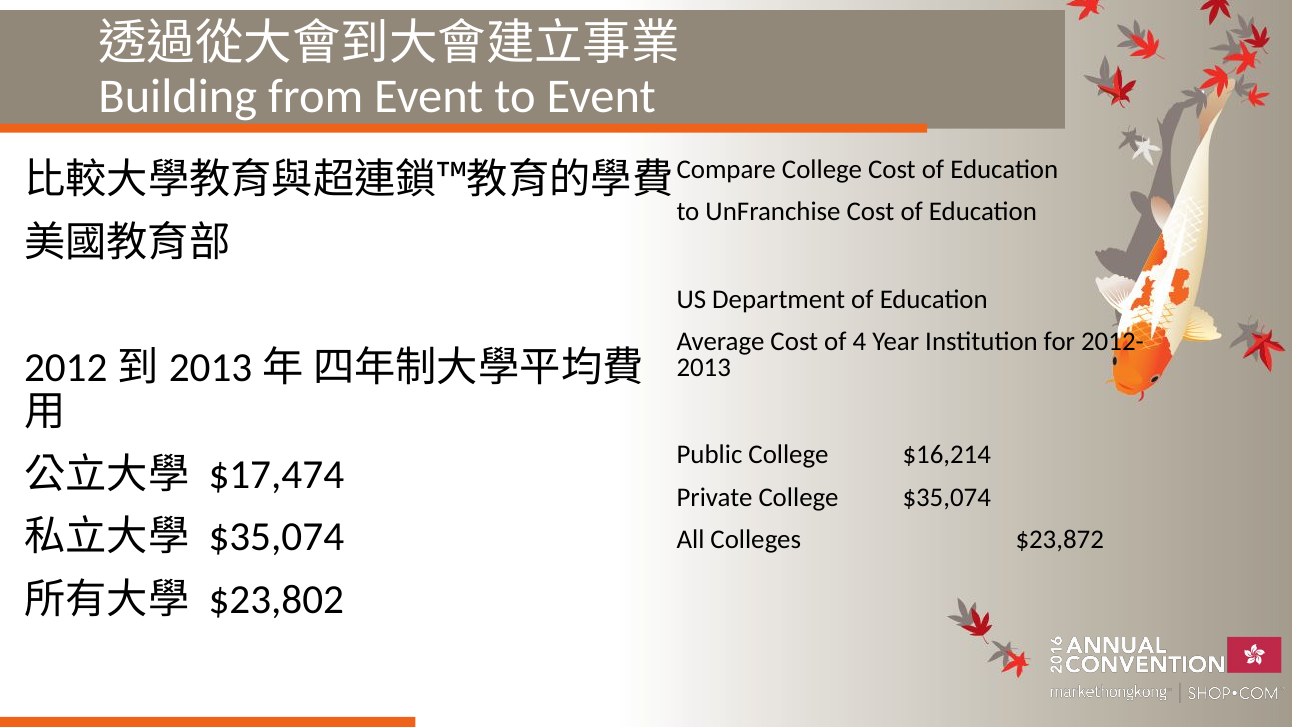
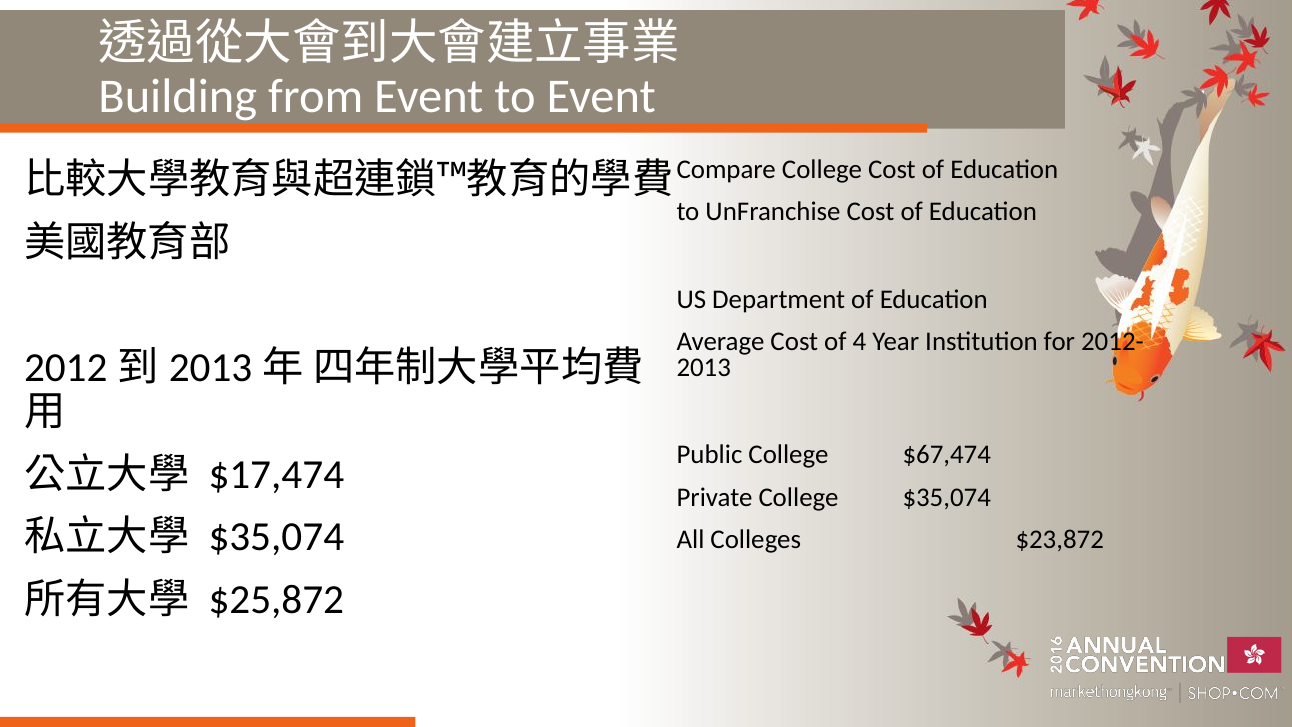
$16,214: $16,214 -> $67,474 (947, 455)
$23,802: $23,802 -> $25,872 (276, 600)
